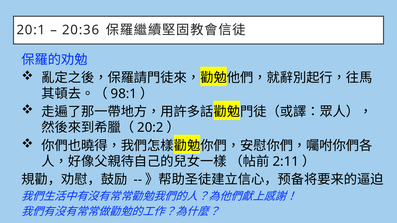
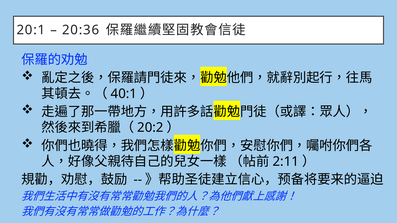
98:1: 98:1 -> 40:1 (124, 94)
